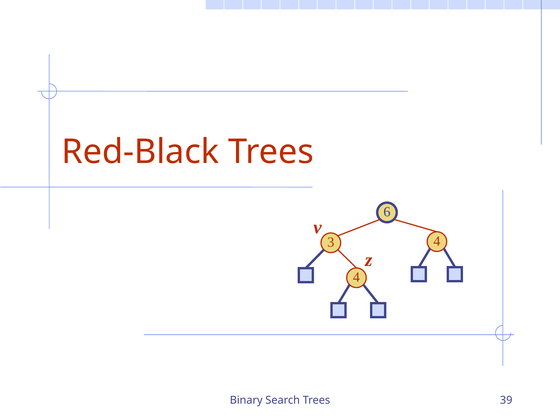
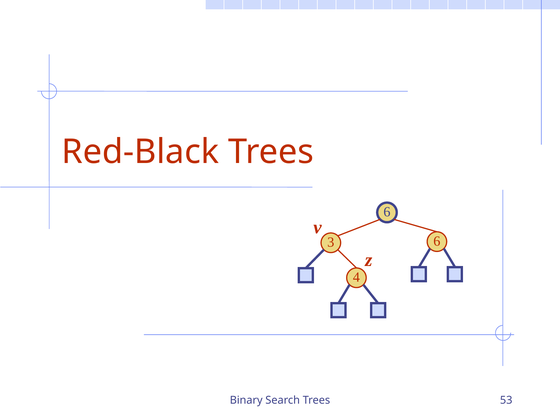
3 4: 4 -> 6 (437, 241)
39: 39 -> 53 (506, 400)
